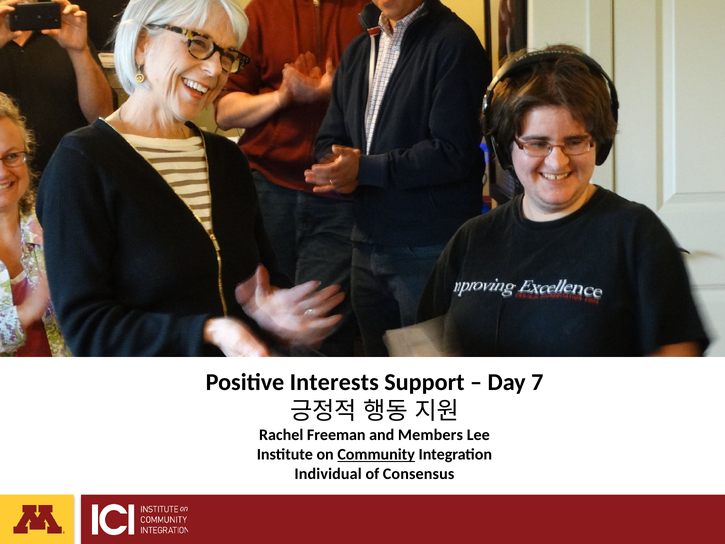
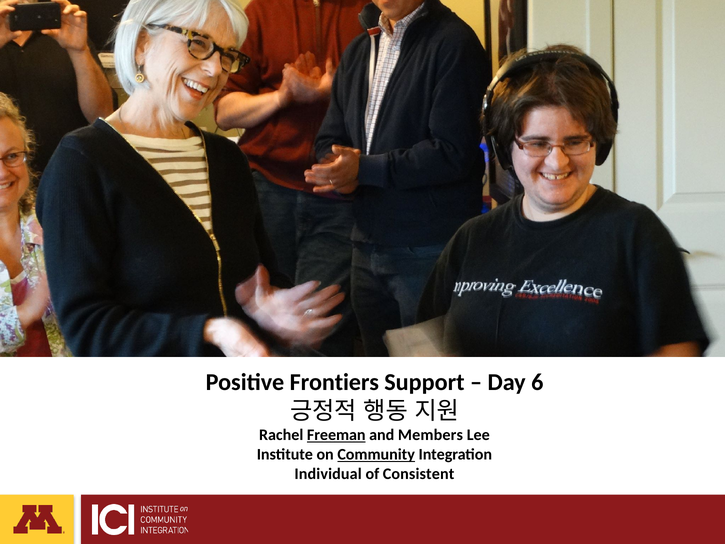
Interests: Interests -> Frontiers (334, 382)
7: 7 -> 6 (537, 382)
Freeman underline: none -> present (336, 435)
Consensus: Consensus -> Consistent (419, 474)
